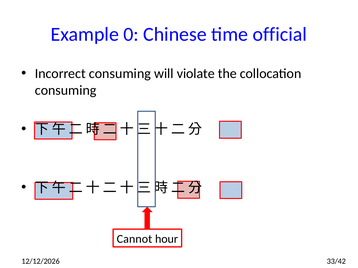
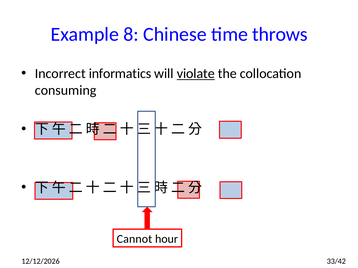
0: 0 -> 8 (131, 35)
official: official -> throws (280, 35)
Incorrect consuming: consuming -> informatics (120, 74)
violate underline: none -> present (196, 74)
